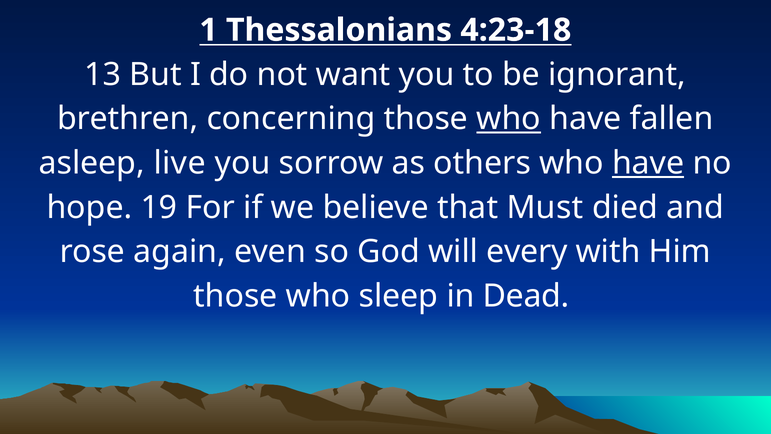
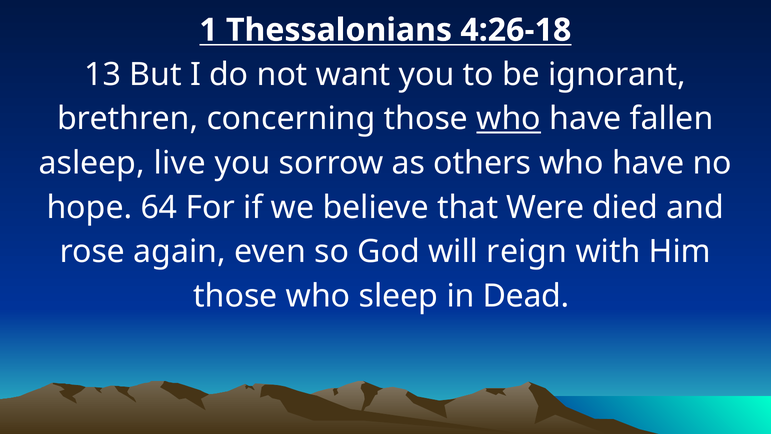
4:23-18: 4:23-18 -> 4:26-18 (516, 30)
have underline: present -> none (648, 163)
19: 19 -> 64 (159, 207)
Must: Must -> Were (545, 207)
every: every -> reign (527, 252)
